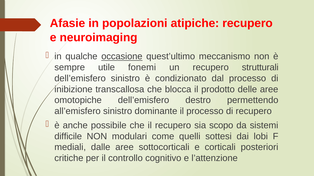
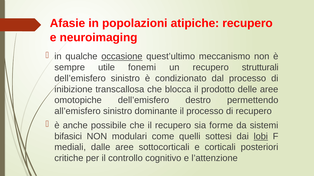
scopo: scopo -> forme (221, 126)
difficile: difficile -> bifasici (68, 137)
lobi underline: none -> present (261, 137)
